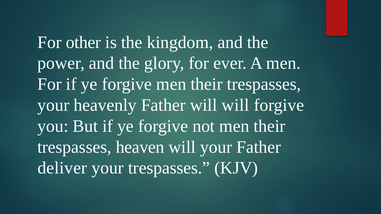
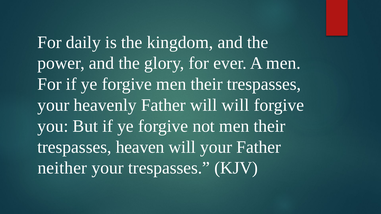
other: other -> daily (83, 42)
deliver: deliver -> neither (62, 168)
